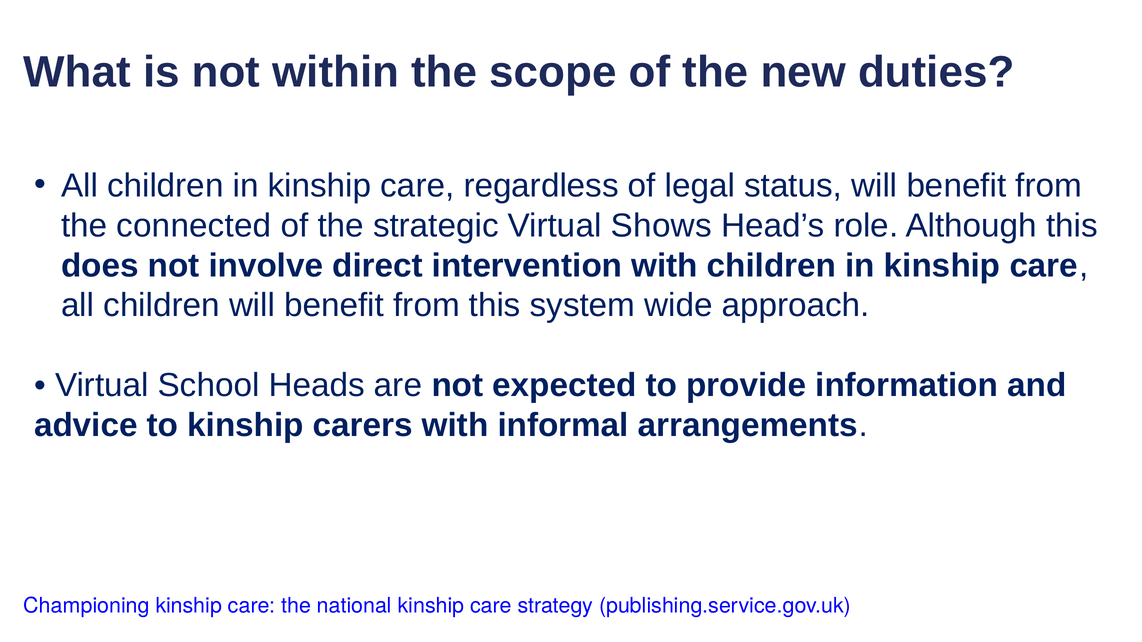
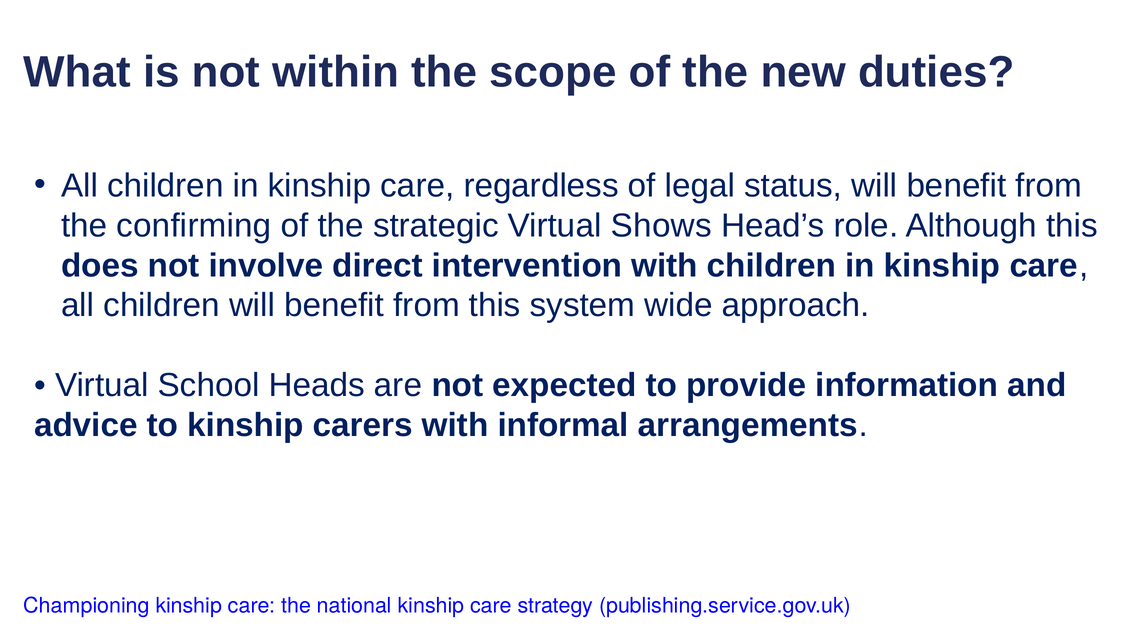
connected: connected -> confirming (194, 226)
